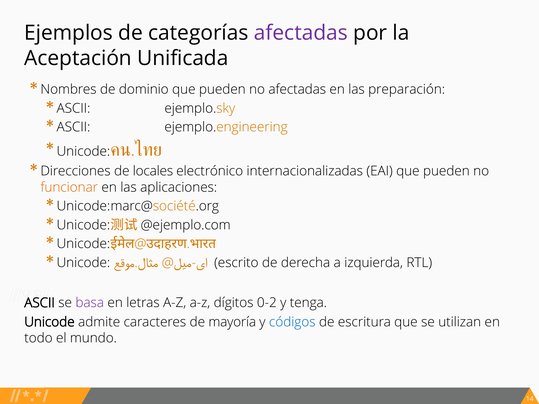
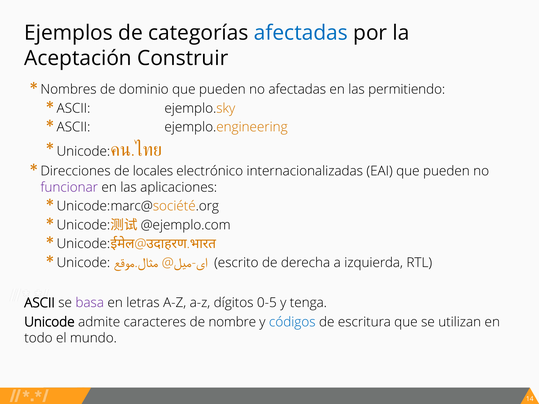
afectadas colour: purple -> blue (301, 33)
Unificada: Unificada -> Construir (183, 58)
preparación: preparación -> permitiendo (407, 89)
funcionar colour: orange -> purple (69, 187)
0-2: 0-2 -> 0-5 (267, 303)
mayoría: mayoría -> nombre (232, 322)
